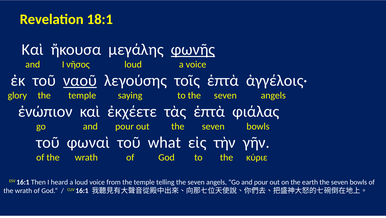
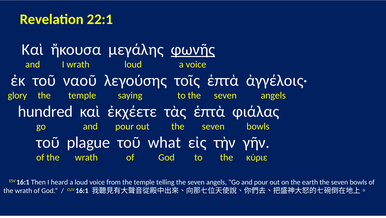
18:1: 18:1 -> 22:1 (100, 19)
I νῆσος: νῆσος -> wrath (78, 64)
ναοῦ underline: present -> none (80, 80)
ἐνώπιον: ἐνώπιον -> hundred (45, 111)
φωναὶ: φωναὶ -> plague (88, 142)
